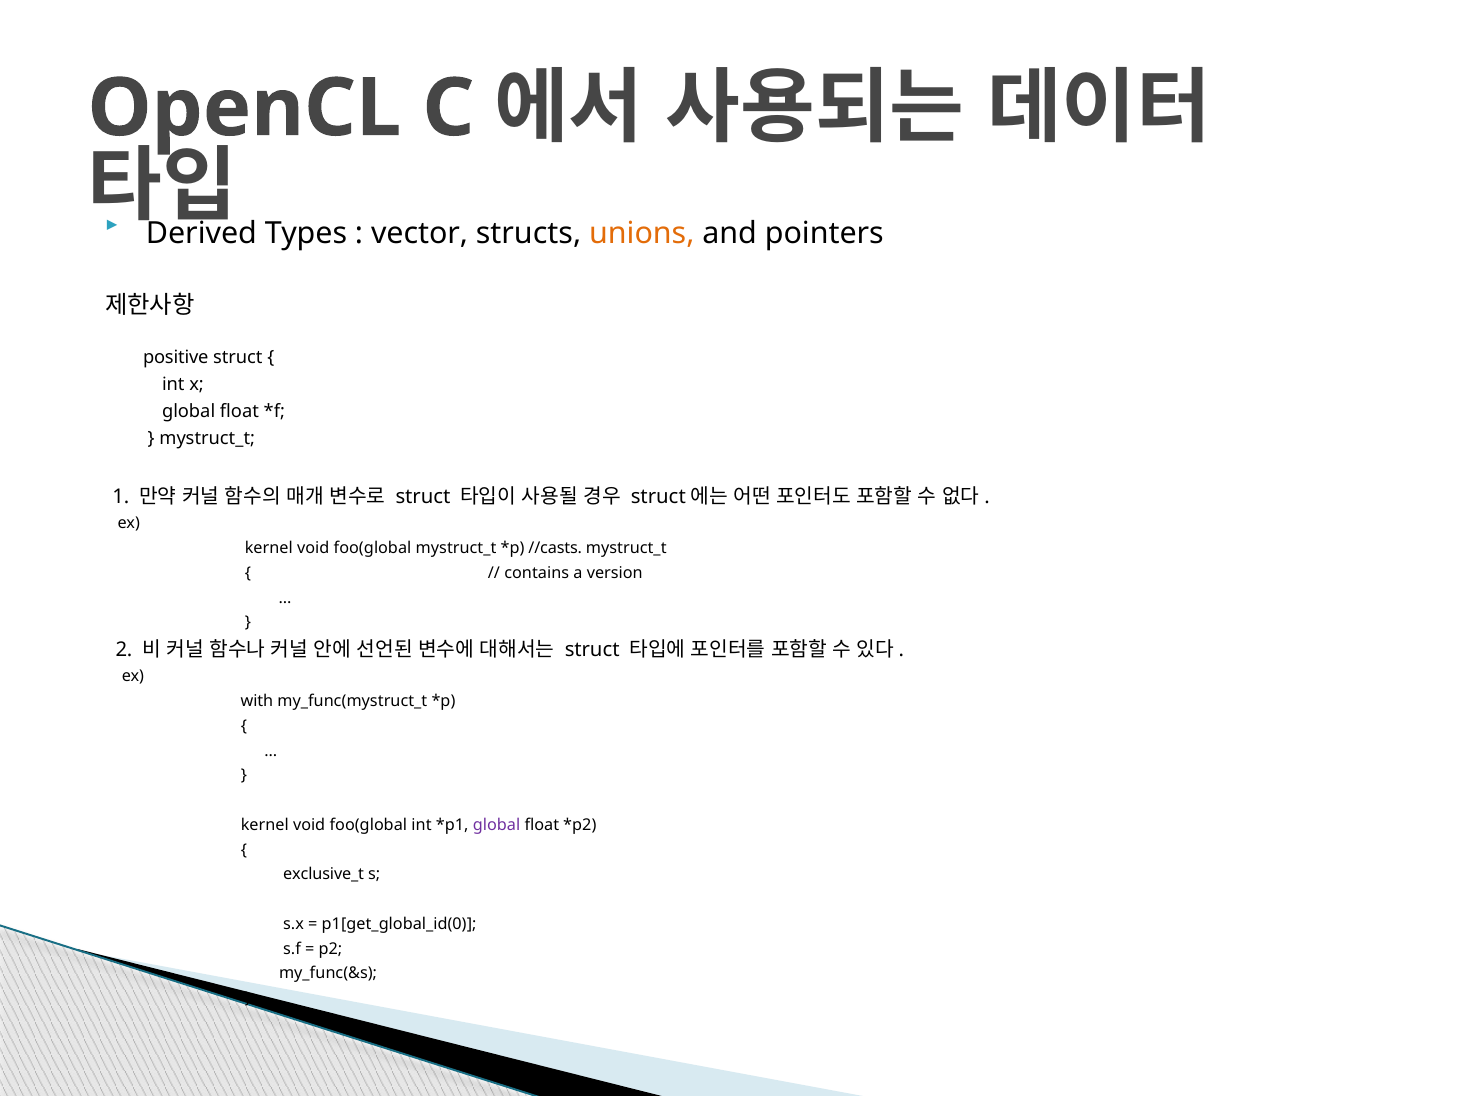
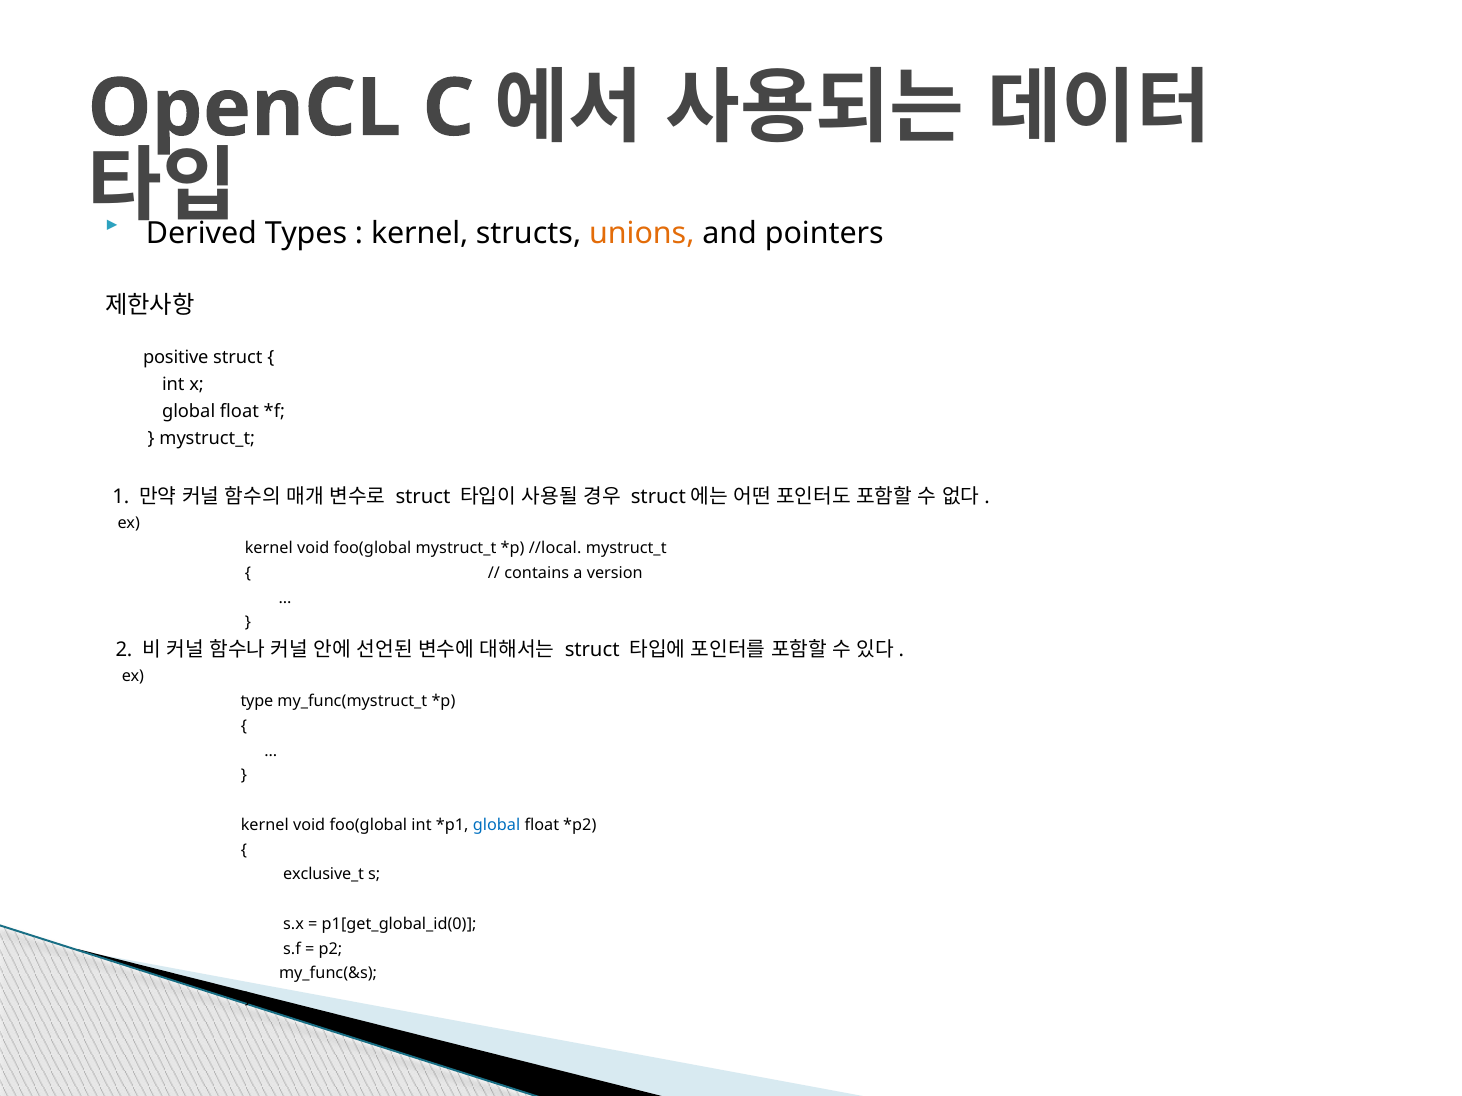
vector: vector -> kernel (420, 233)
//casts: //casts -> //local (555, 549)
with: with -> type (257, 702)
global colour: purple -> blue (497, 825)
